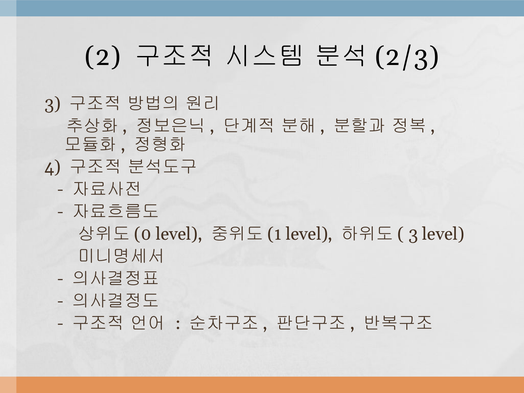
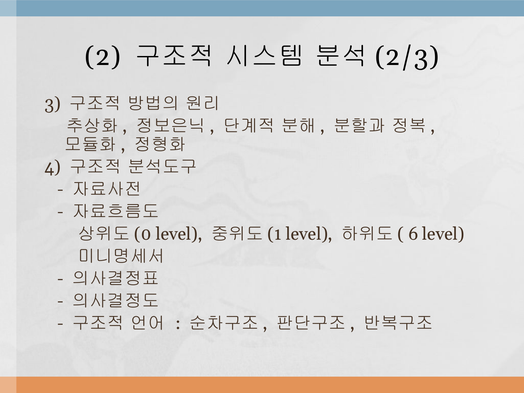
3: 3 -> 6 (413, 234)
